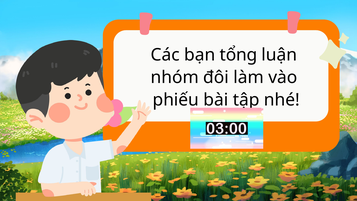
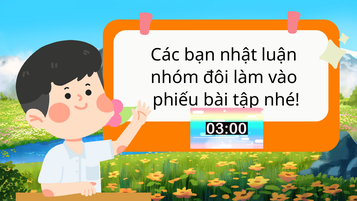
tổng: tổng -> nhật (238, 55)
